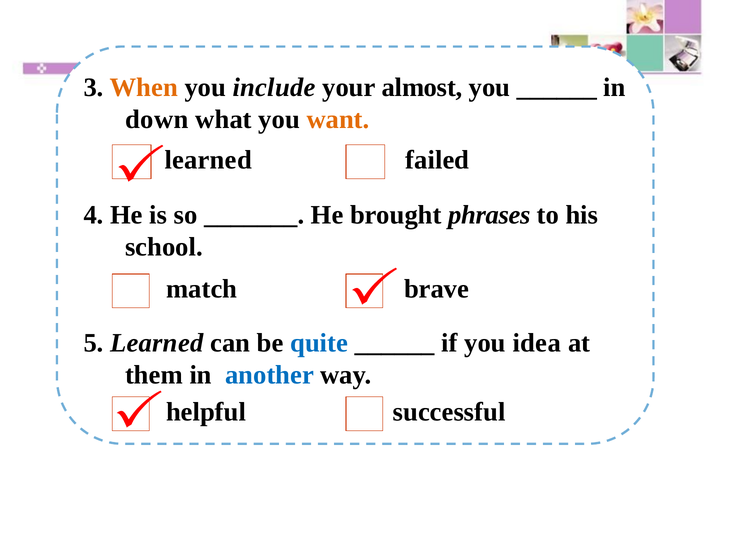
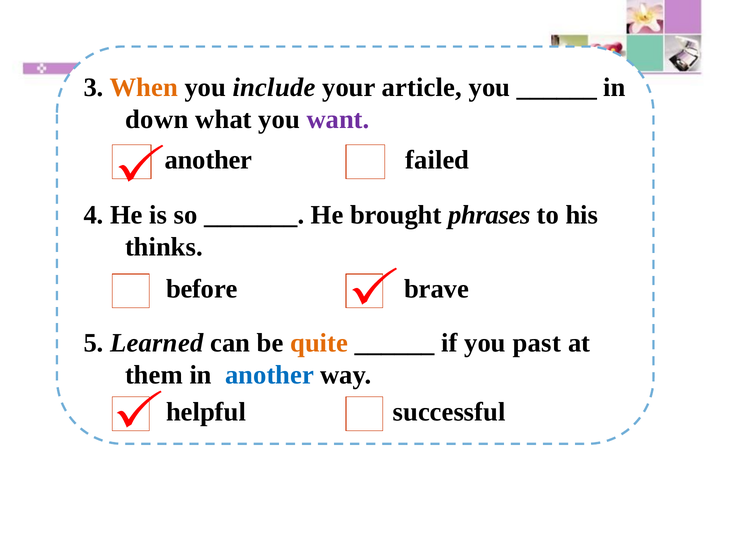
almost: almost -> article (422, 87)
want colour: orange -> purple (338, 119)
learned: learned -> another (209, 160)
school: school -> thinks (164, 247)
match: match -> before (202, 289)
quite colour: blue -> orange (319, 343)
idea: idea -> past (537, 343)
